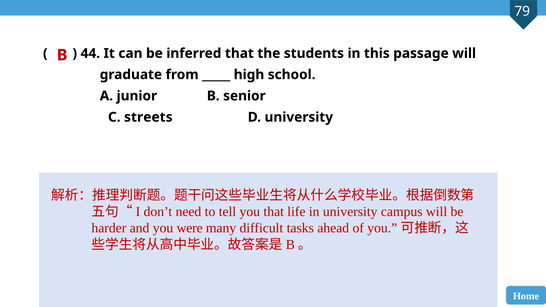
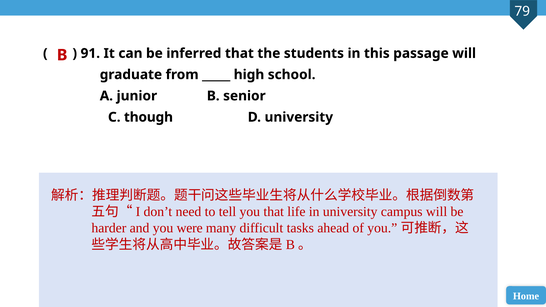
44: 44 -> 91 (90, 53)
streets: streets -> though (148, 117)
